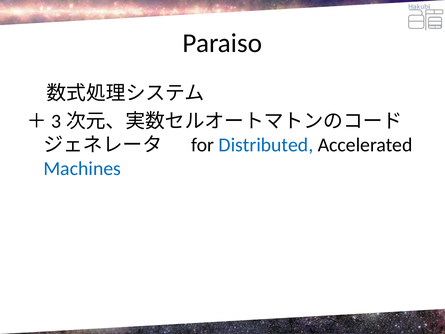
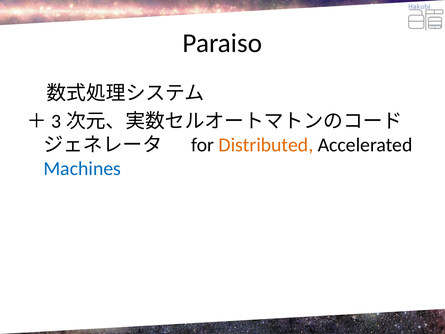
Distributed colour: blue -> orange (266, 145)
